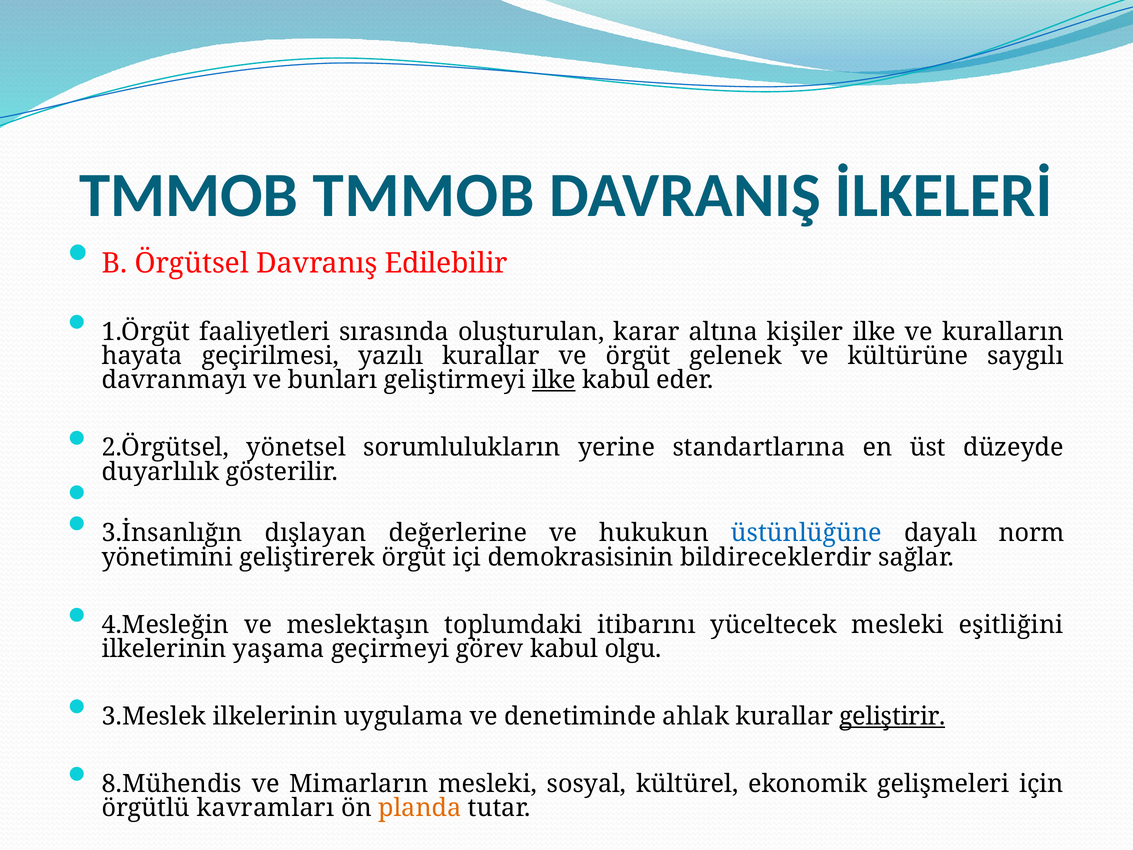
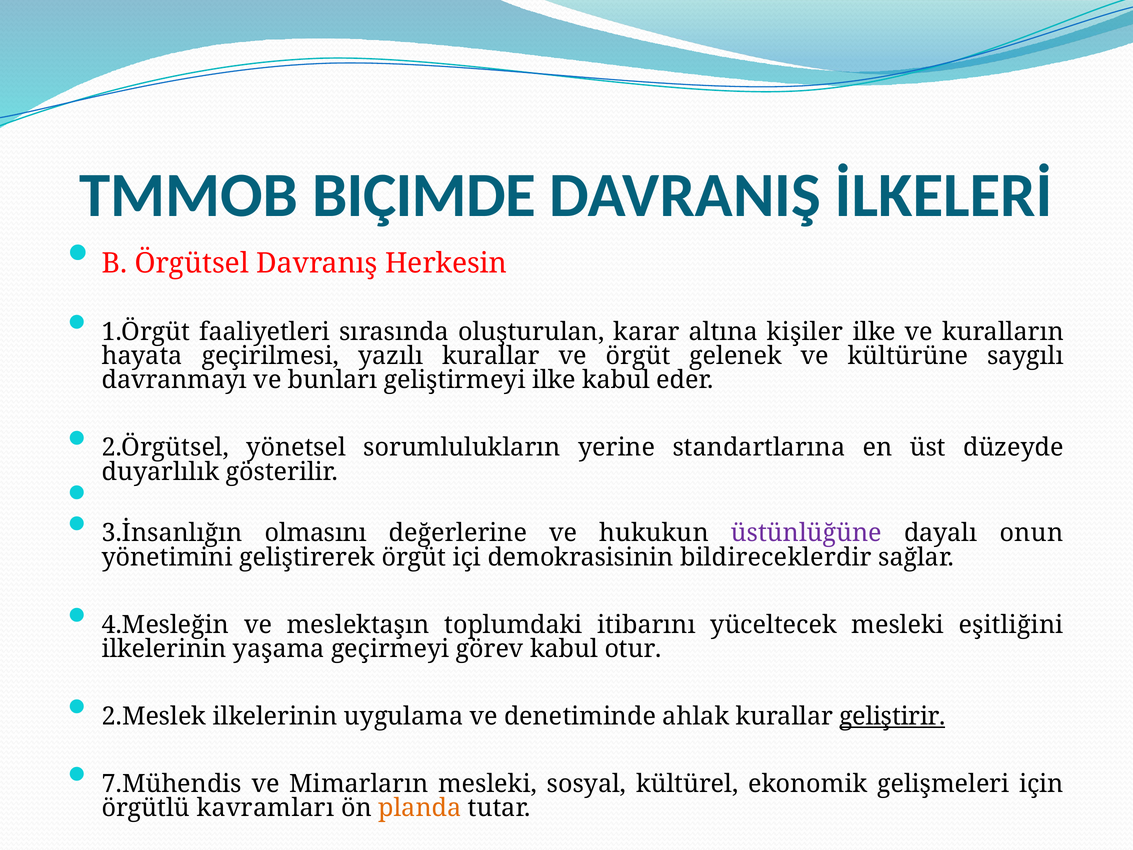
TMMOB TMMOB: TMMOB -> BIÇIMDE (424, 195)
Edilebilir: Edilebilir -> Herkesin (446, 263)
ilke underline: present -> none (554, 380)
dışlayan: dışlayan -> olmasını (316, 533)
üstünlüğüne colour: blue -> purple (806, 533)
norm: norm -> onun (1031, 533)
olgu: olgu -> otur (633, 649)
3.Meslek: 3.Meslek -> 2.Meslek (154, 716)
8.Mühendis: 8.Mühendis -> 7.Mühendis (172, 784)
